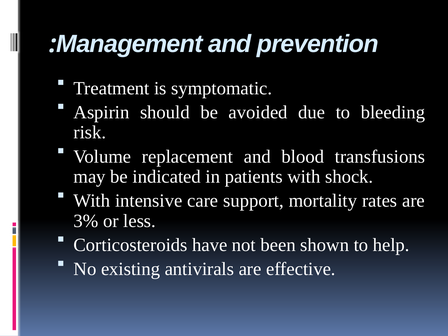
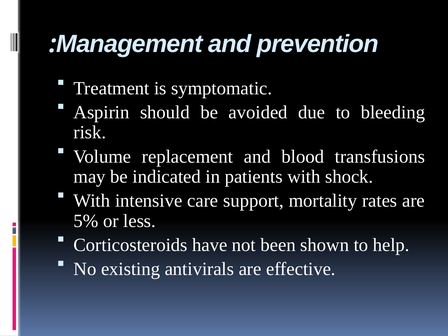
3%: 3% -> 5% (86, 221)
